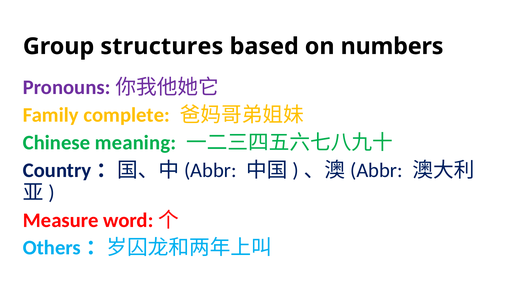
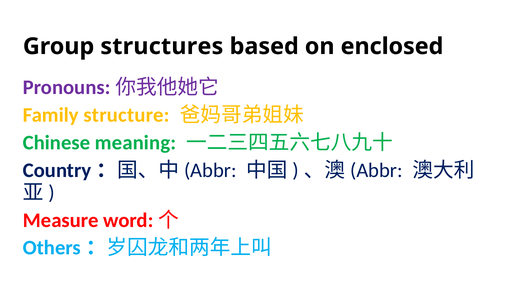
numbers: numbers -> enclosed (392, 46)
complete: complete -> structure (127, 115)
